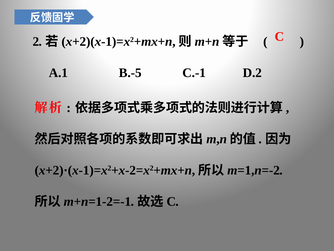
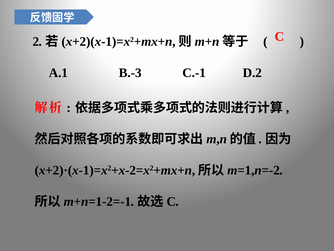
B.-5: B.-5 -> B.-3 (130, 73)
